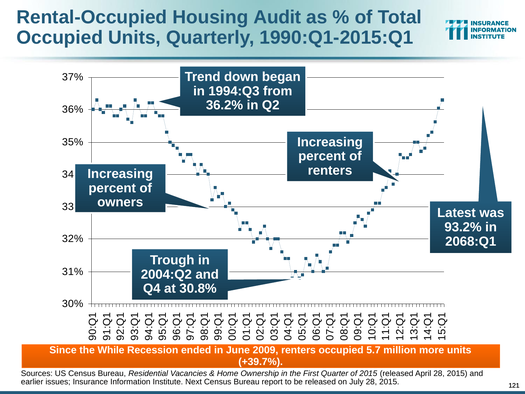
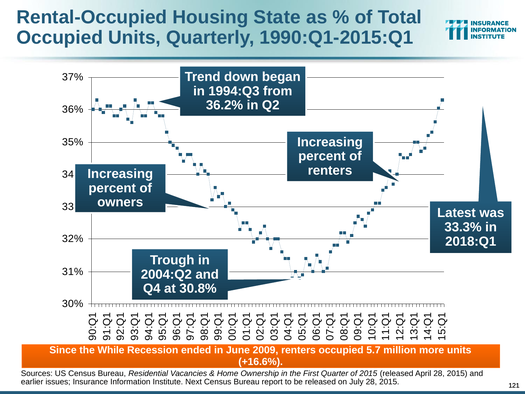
Audit: Audit -> State (277, 17)
93.2%: 93.2% -> 33.3% (463, 227)
2068:Q1: 2068:Q1 -> 2018:Q1 (471, 241)
+39.7%: +39.7% -> +16.6% (261, 361)
